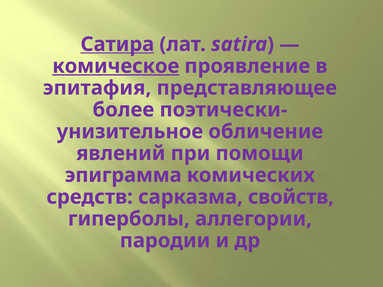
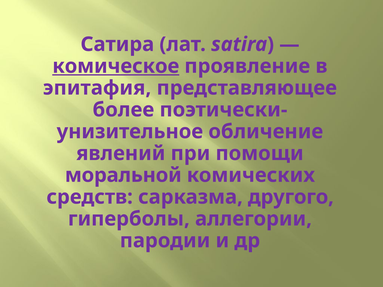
Сатира underline: present -> none (117, 44)
эпиграмма: эпиграмма -> моральной (123, 175)
свойств: свойств -> другого (291, 197)
